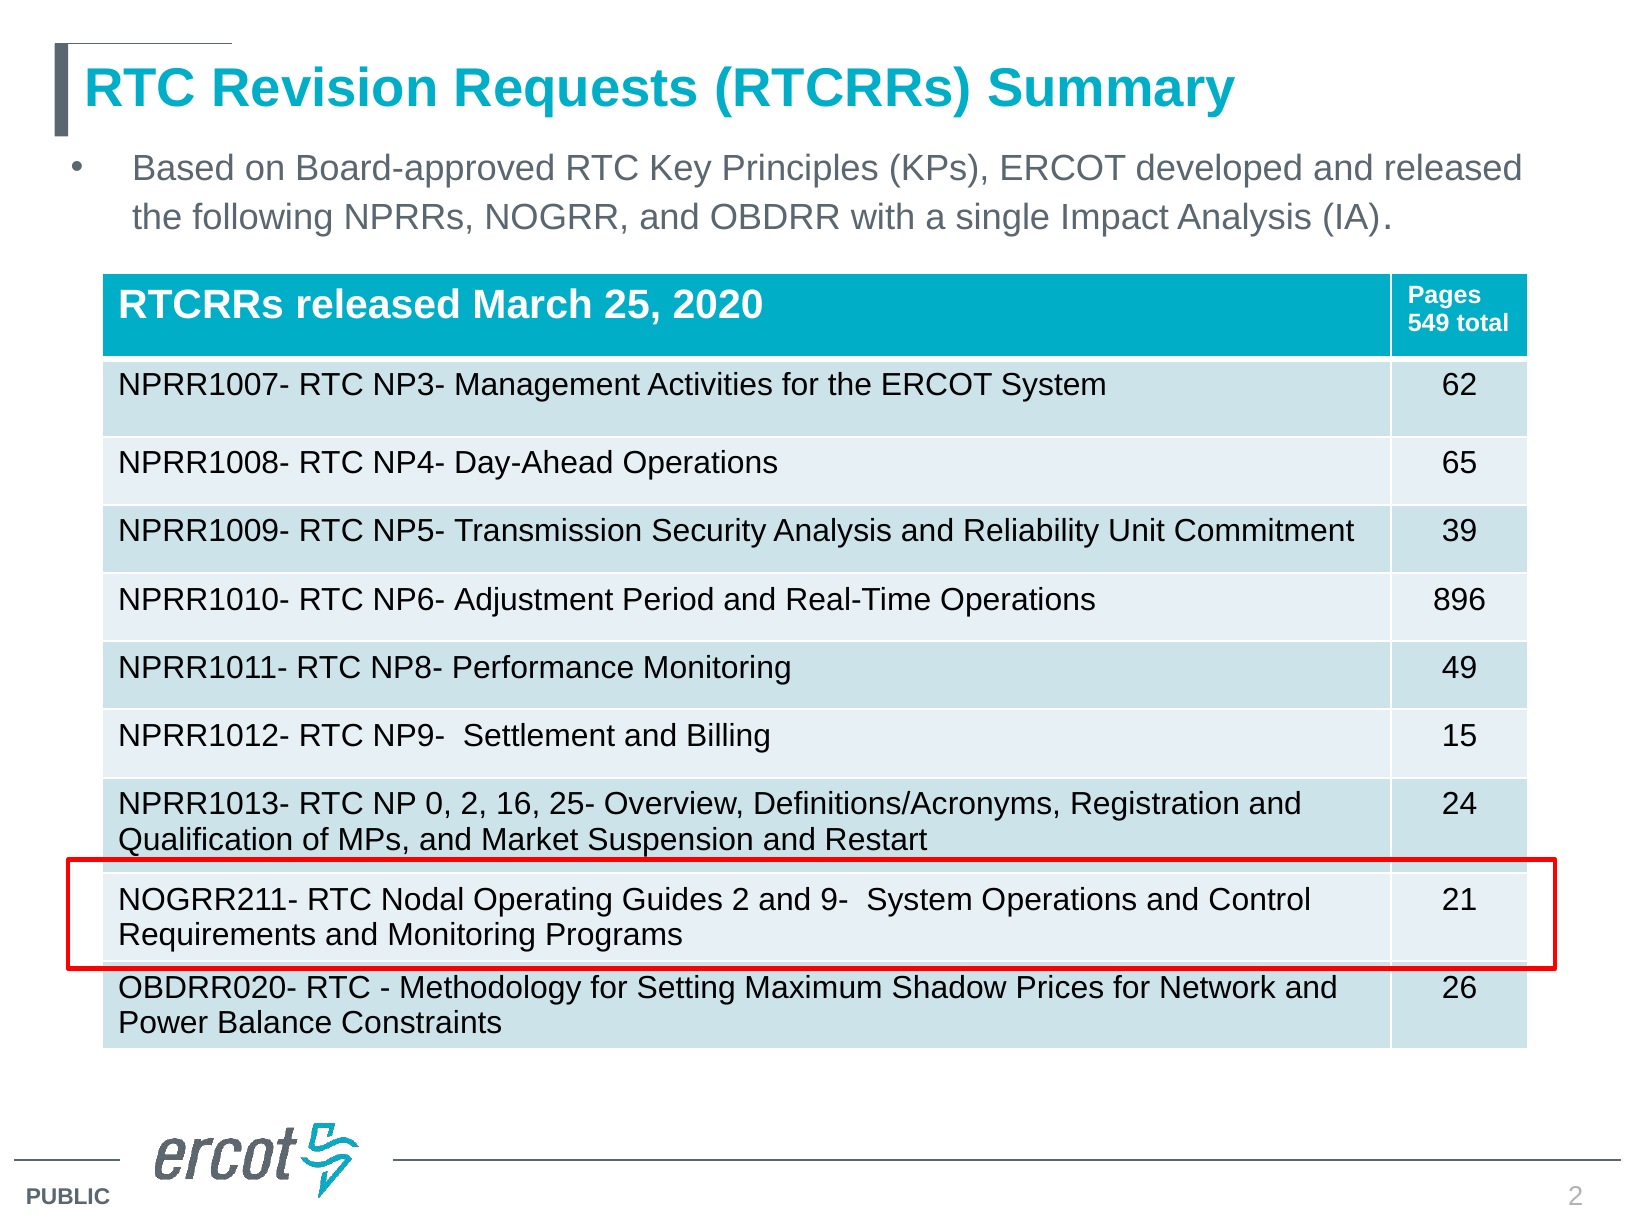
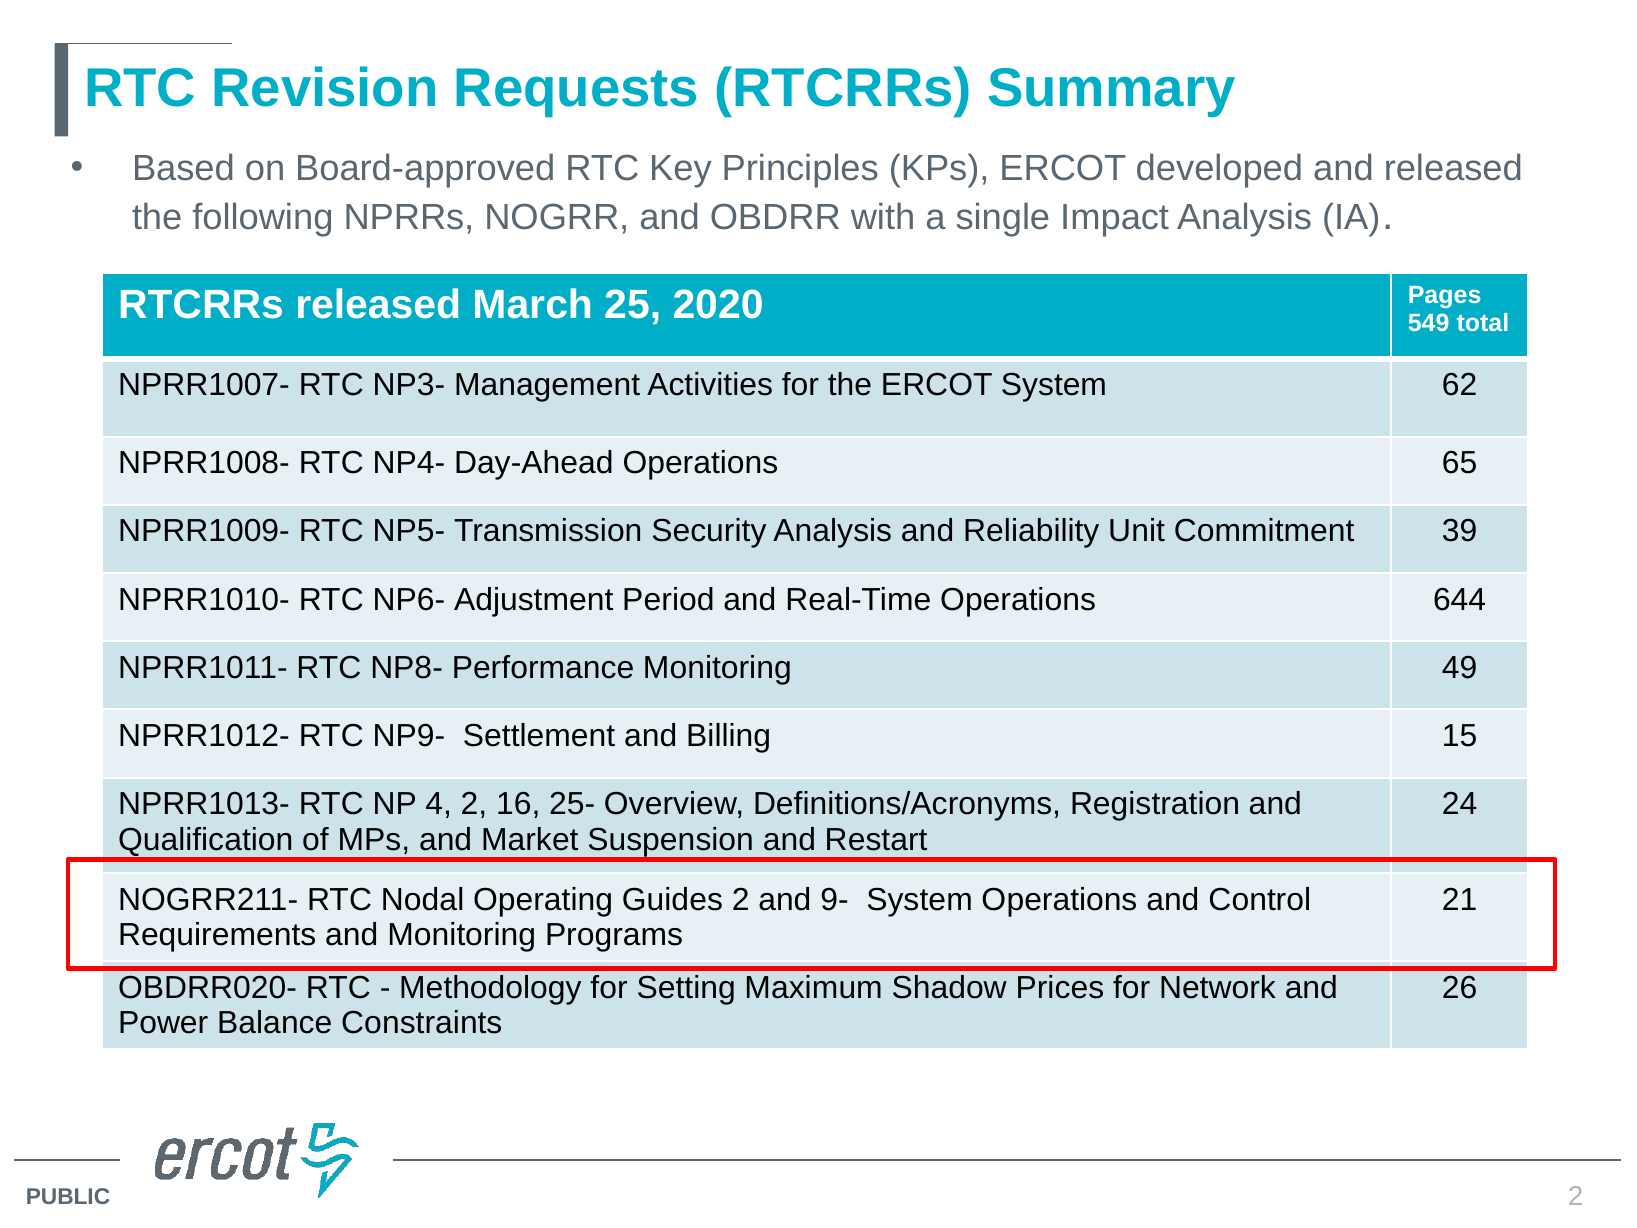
896: 896 -> 644 (1460, 599)
0: 0 -> 4 (439, 804)
